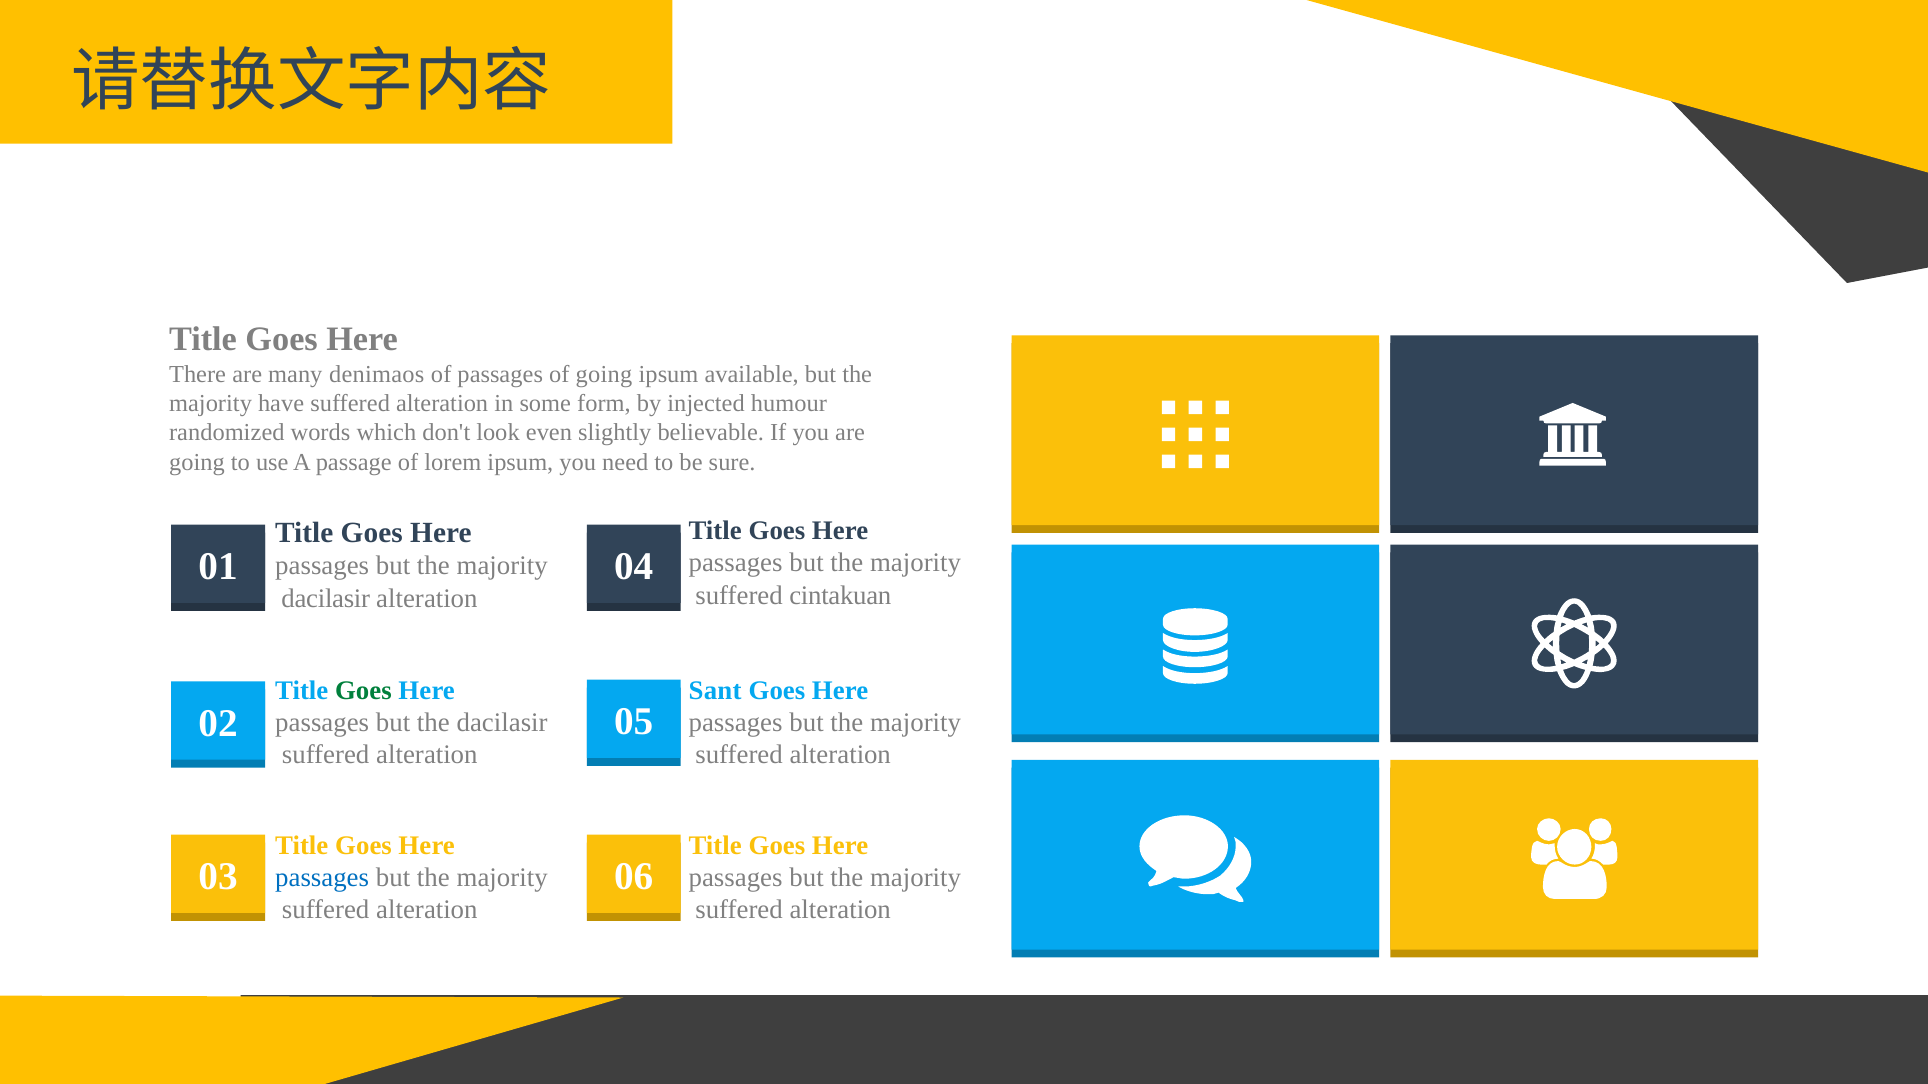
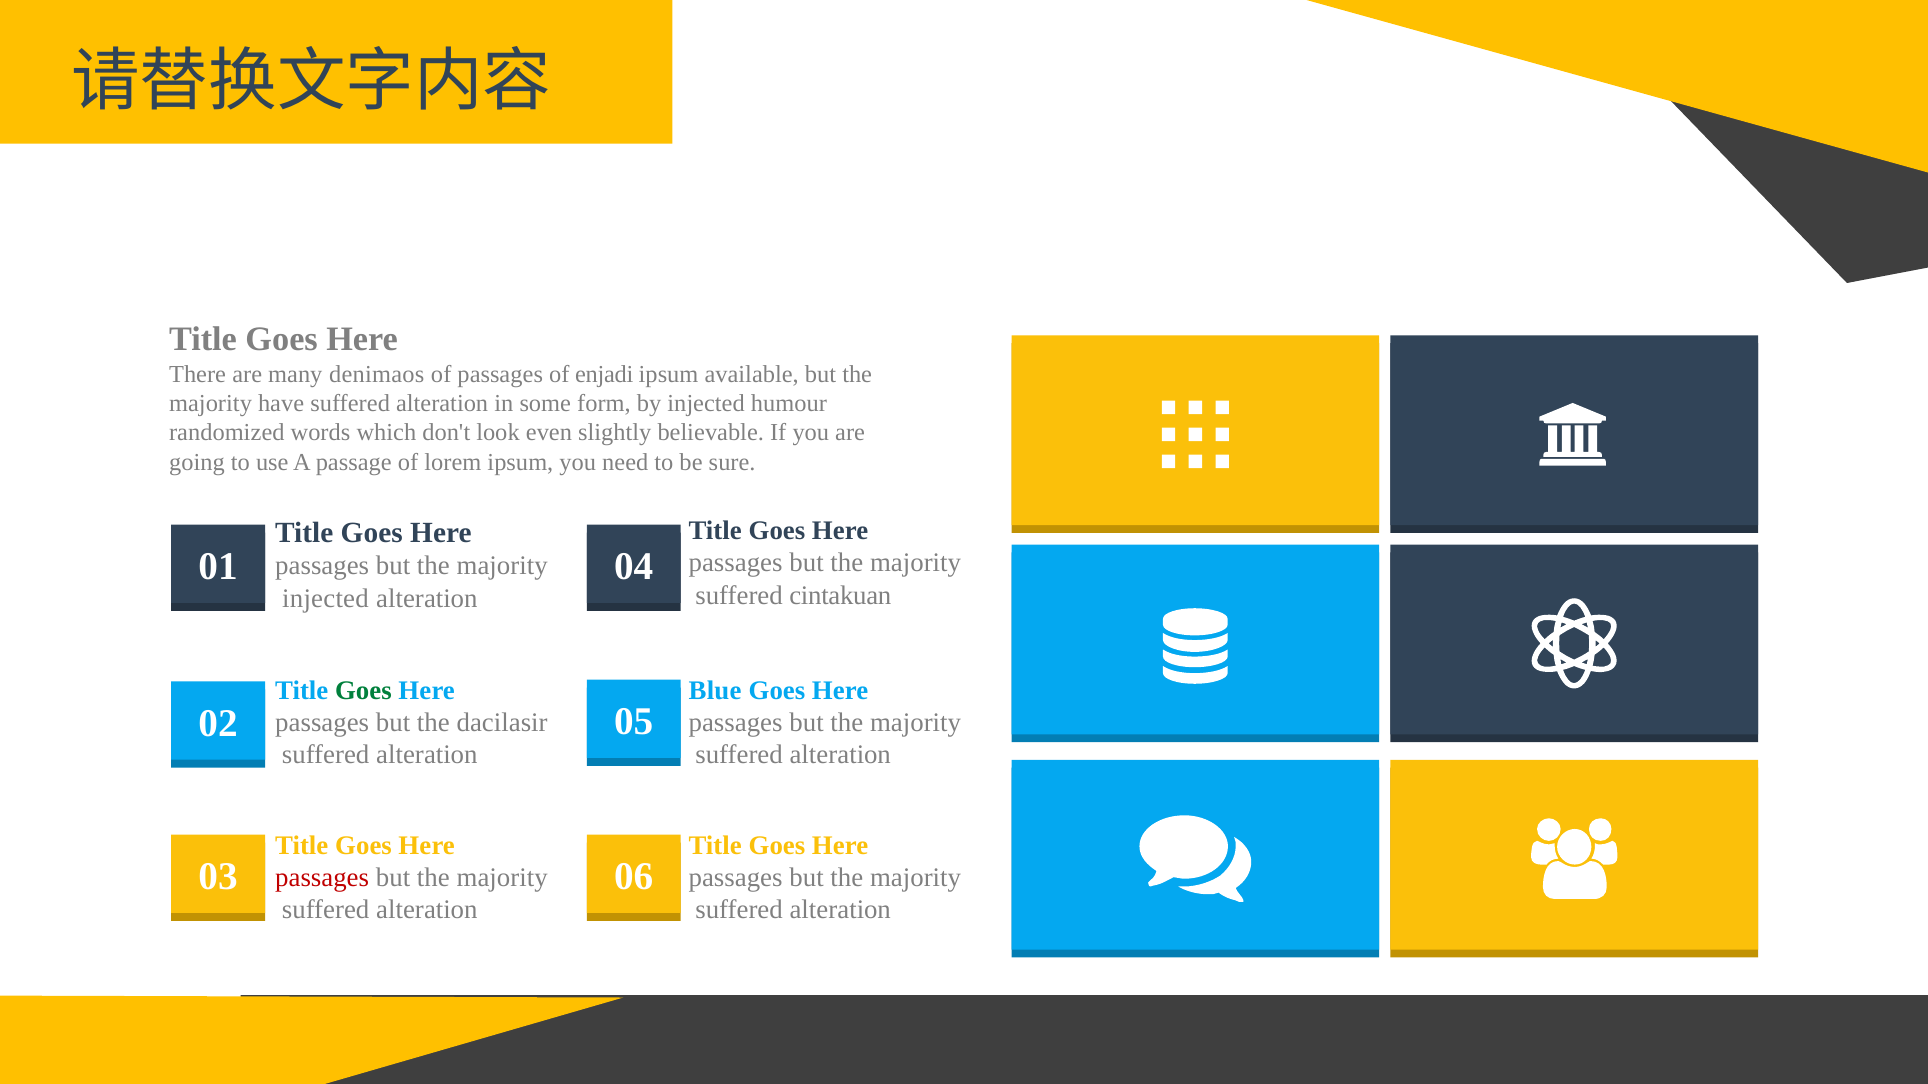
of going: going -> enjadi (604, 374)
dacilasir: dacilasir -> injected (325, 599)
Sant: Sant -> Blue (715, 691)
passages colour: blue -> red (322, 878)
